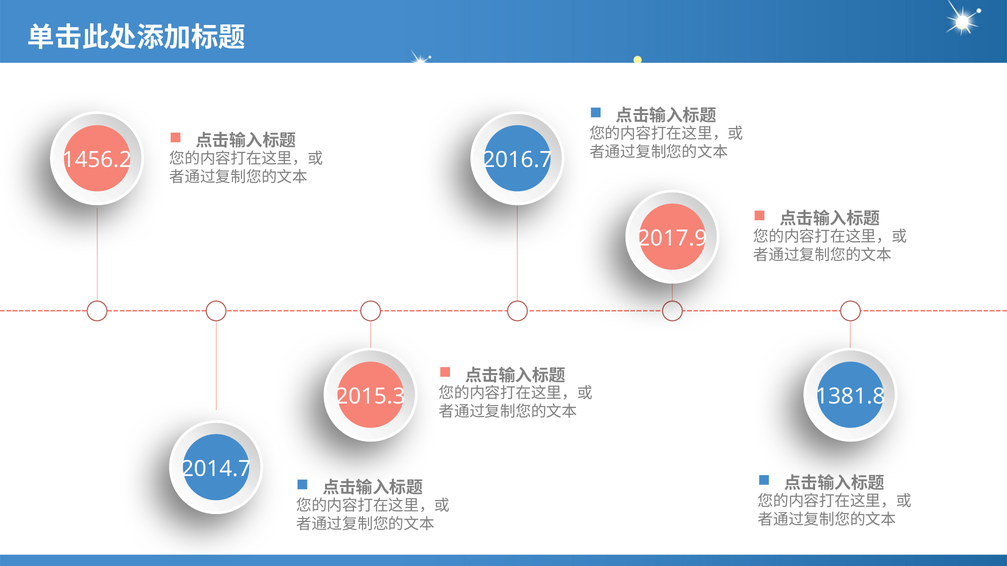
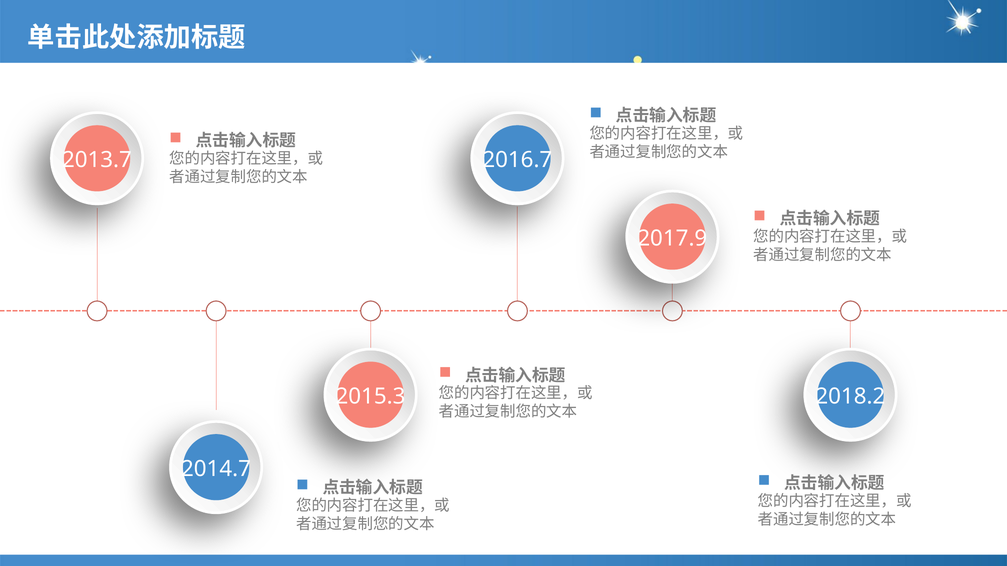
1456.2: 1456.2 -> 2013.7 (97, 160)
1381.8: 1381.8 -> 2018.2 (850, 397)
